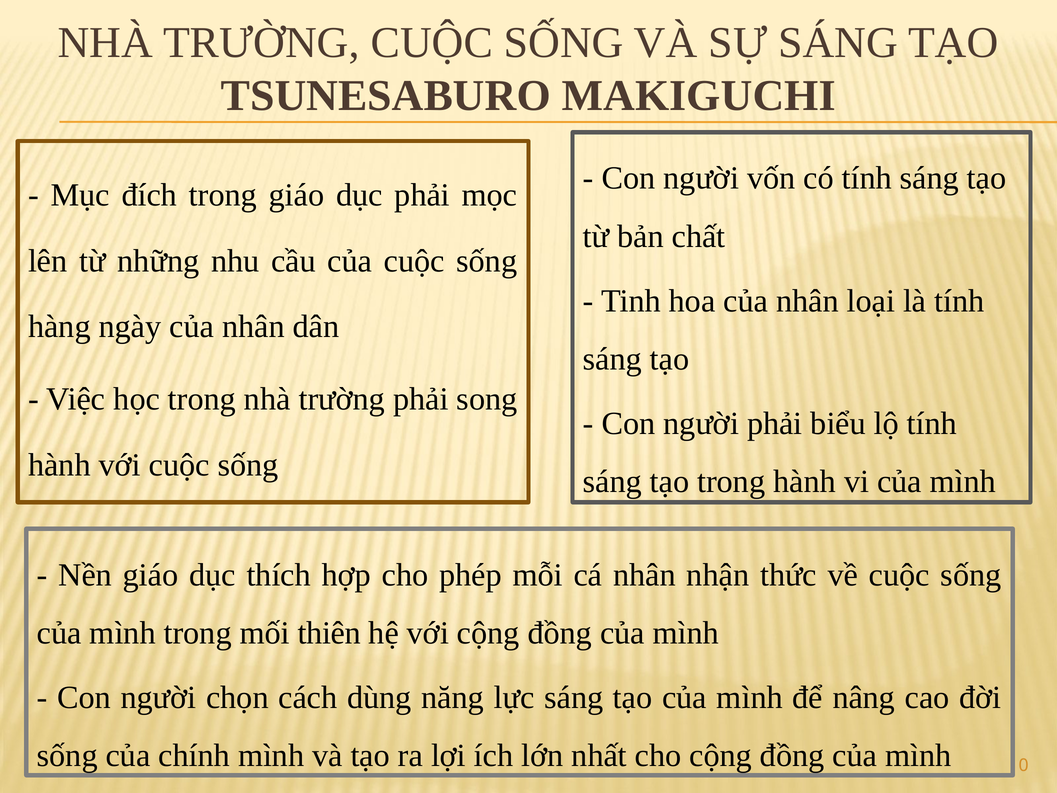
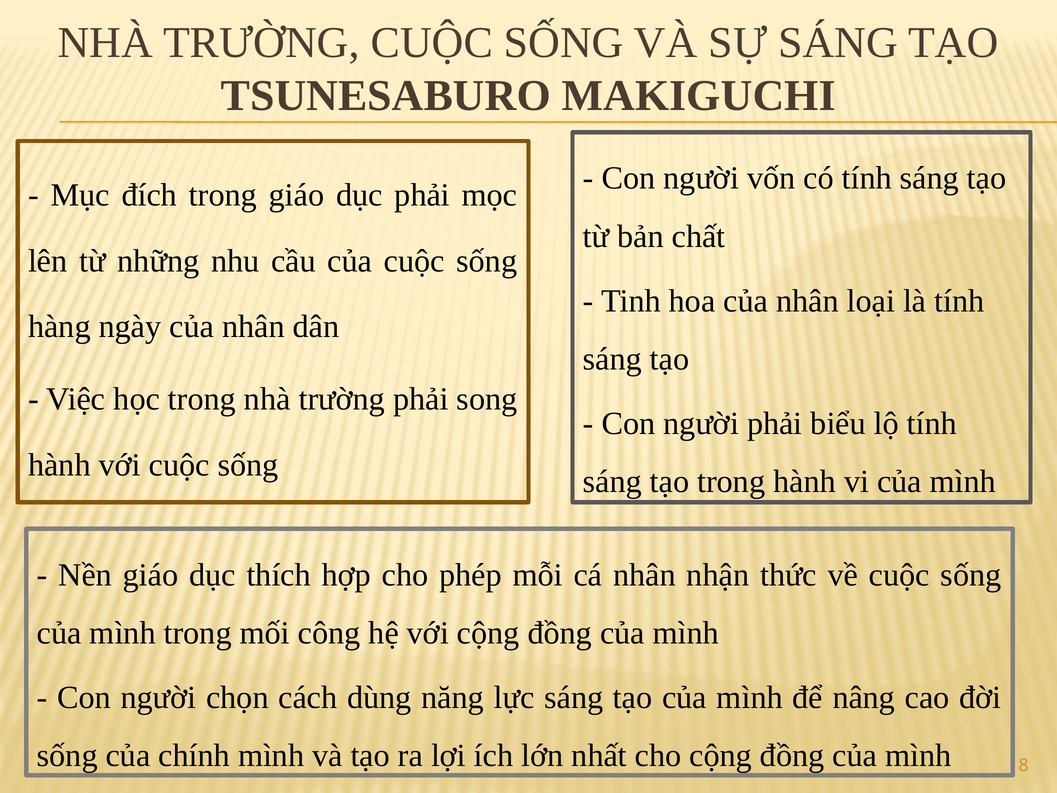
thiên: thiên -> công (329, 633)
0: 0 -> 8 (1024, 765)
